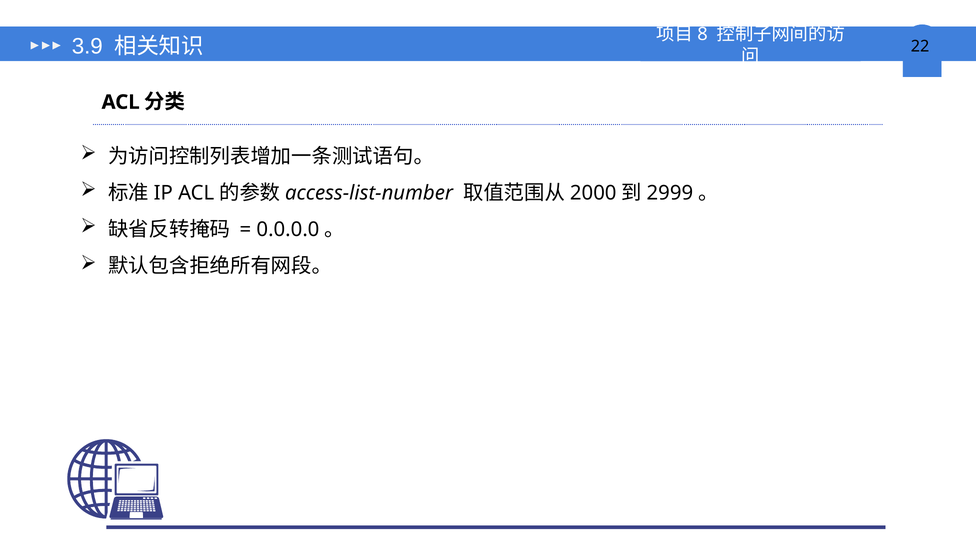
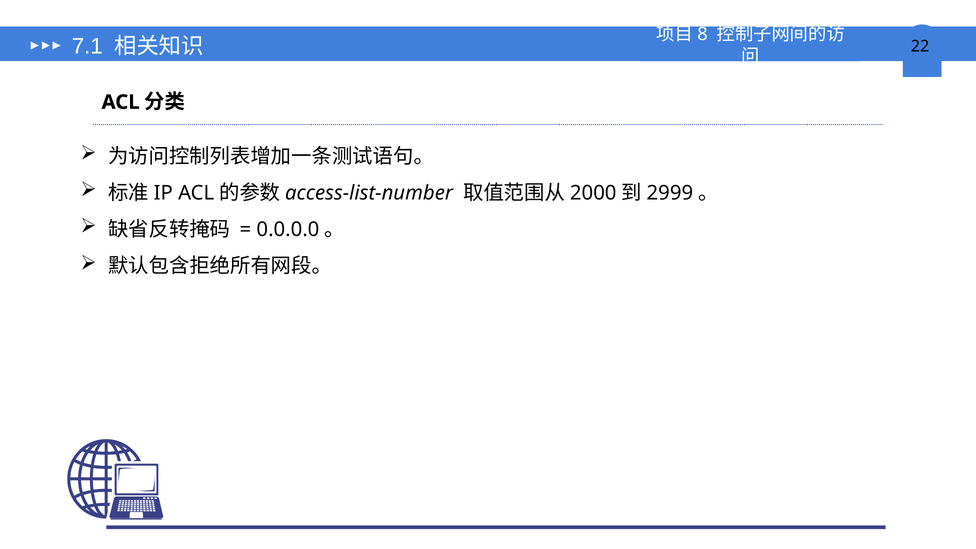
3.9: 3.9 -> 7.1 (87, 47)
